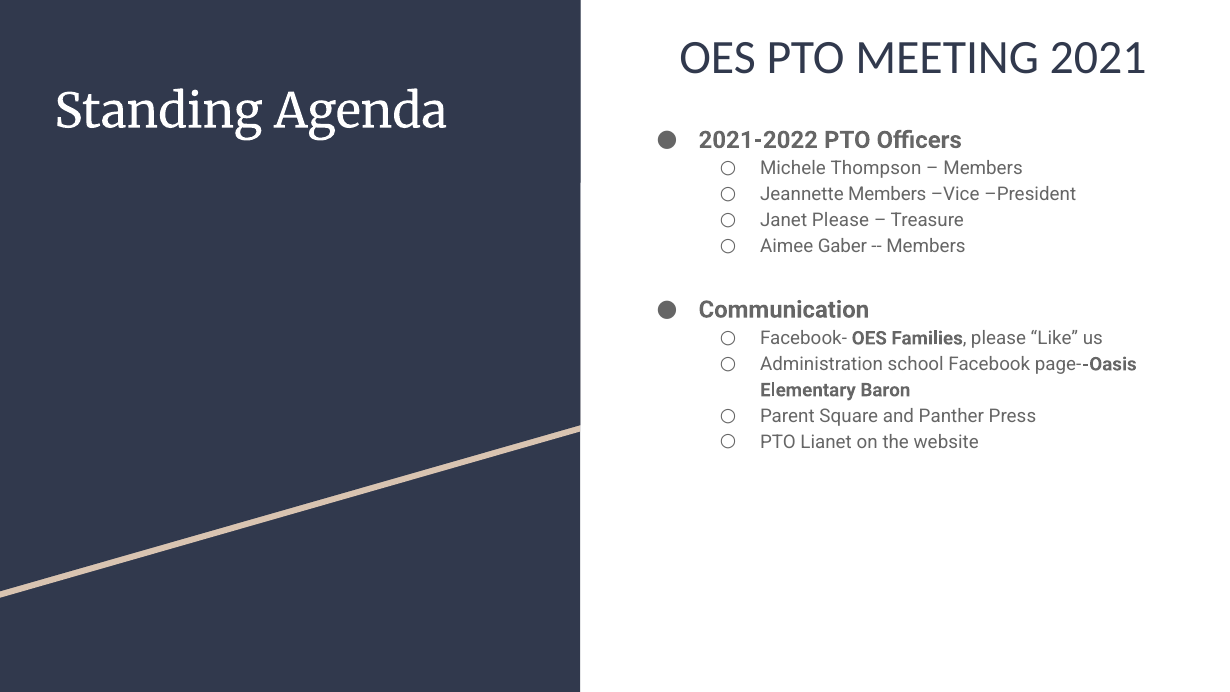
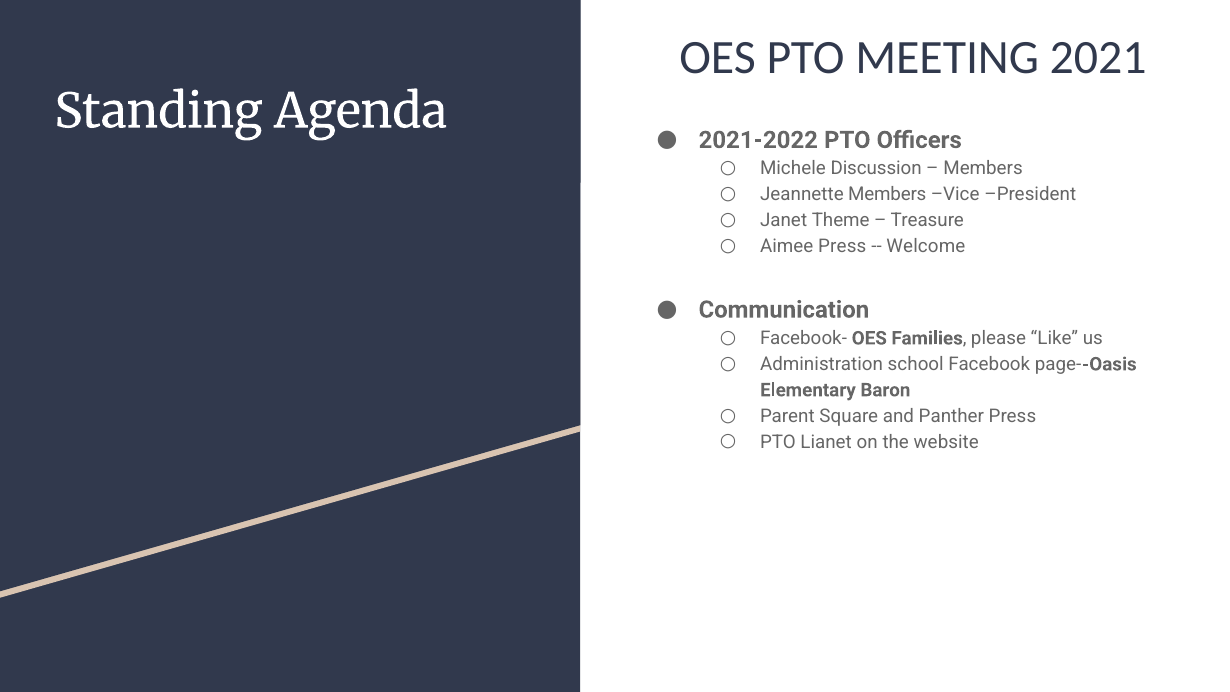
Thompson: Thompson -> Discussion (876, 169)
Janet Please: Please -> Theme (841, 220)
Aimee Gaber: Gaber -> Press (842, 246)
Members: Members -> Welcome (926, 246)
